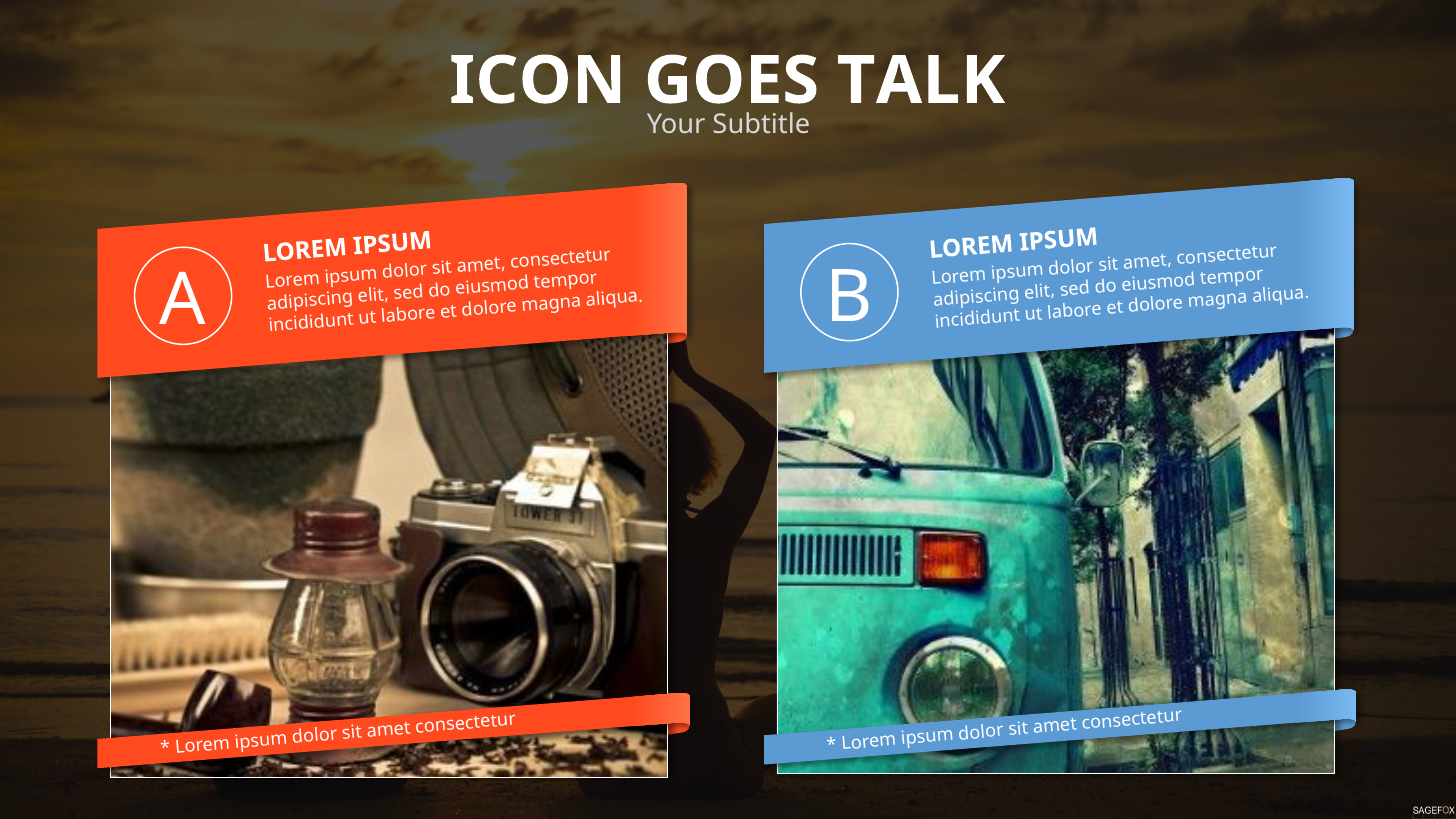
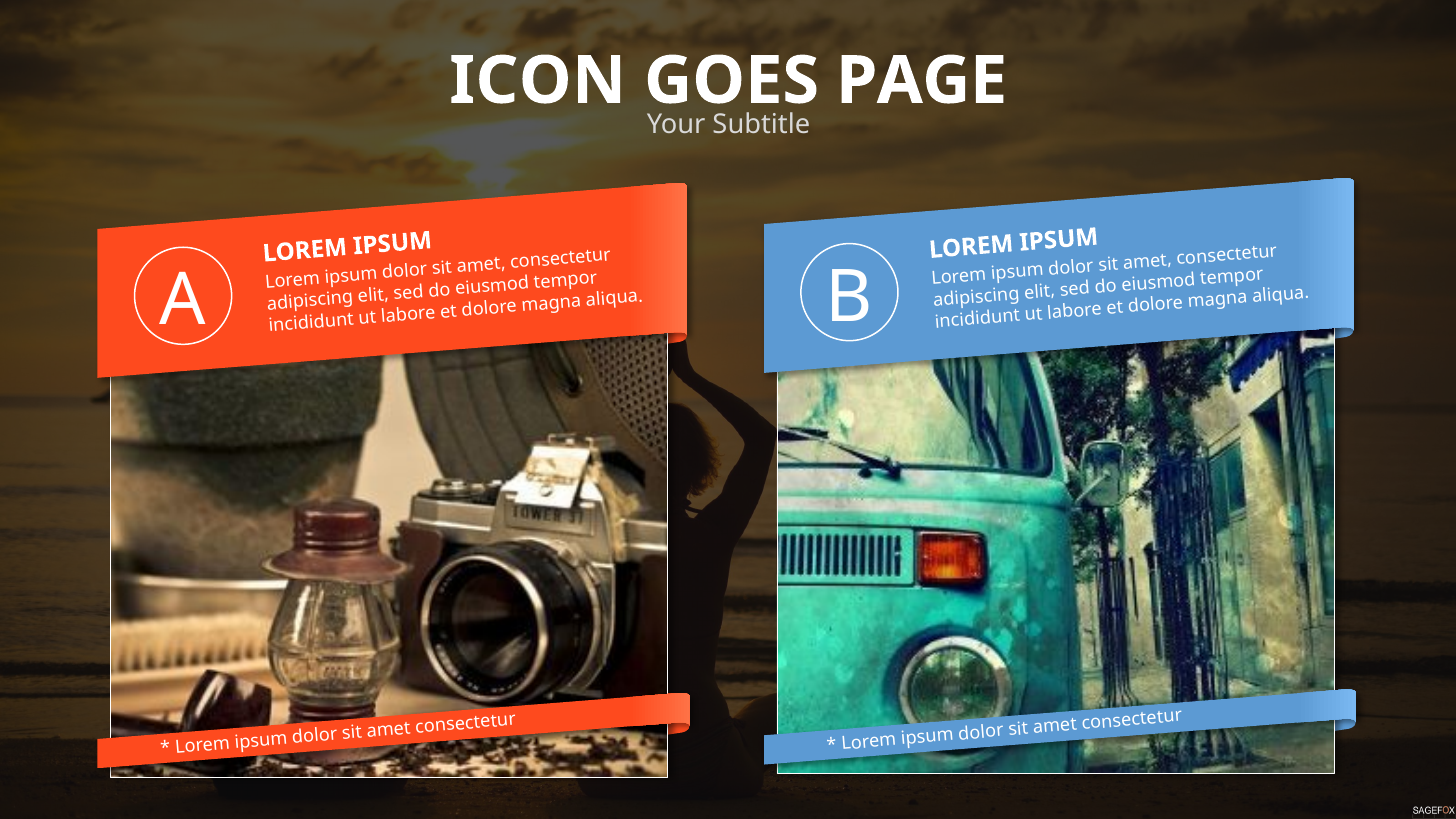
TALK: TALK -> PAGE (922, 81)
